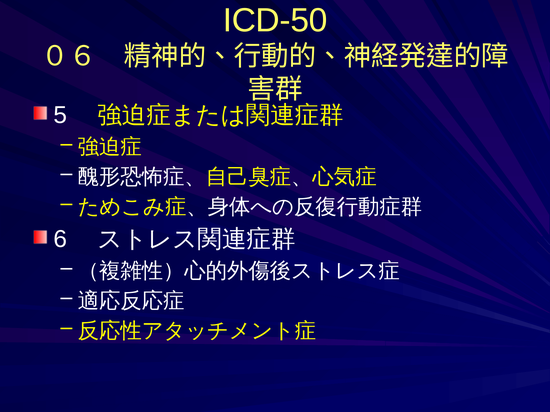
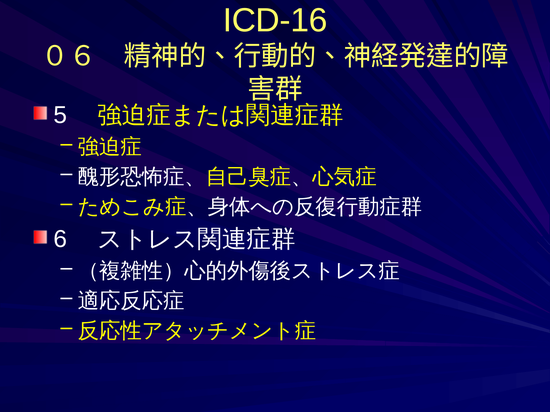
ICD-50: ICD-50 -> ICD-16 (275, 20)
